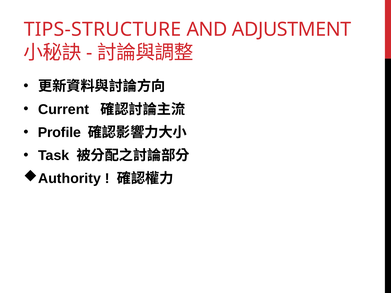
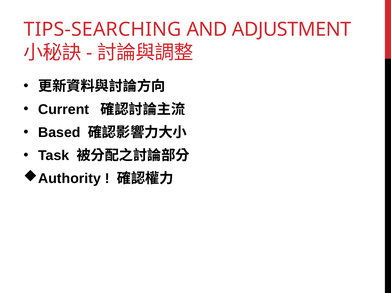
TIPS-STRUCTURE: TIPS-STRUCTURE -> TIPS-SEARCHING (103, 29)
Profile: Profile -> Based (59, 132)
